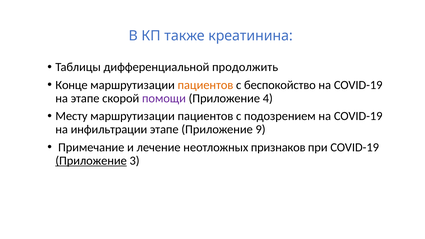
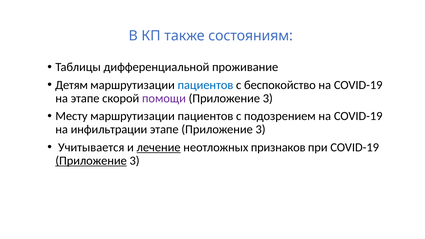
креатинина: креатинина -> состояниям (251, 36)
продолжить: продолжить -> проживание (245, 67)
Конце: Конце -> Детям (72, 85)
пациентов colour: orange -> blue (205, 85)
4: 4 -> 3 (268, 98)
этапе Приложение 9: 9 -> 3 (261, 130)
Примечание: Примечание -> Учитывается (91, 147)
лечение underline: none -> present (159, 147)
